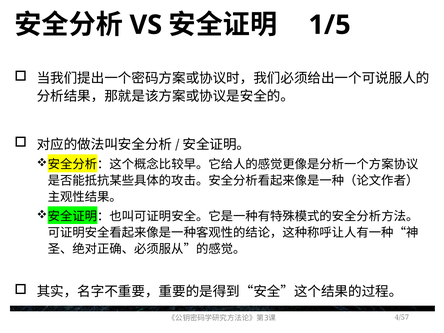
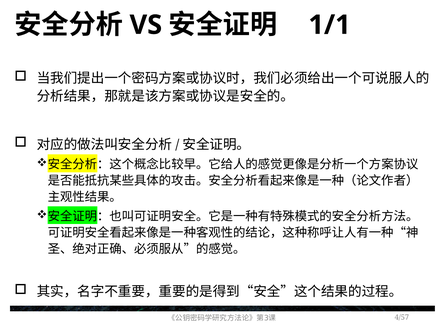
1/5: 1/5 -> 1/1 (330, 25)
